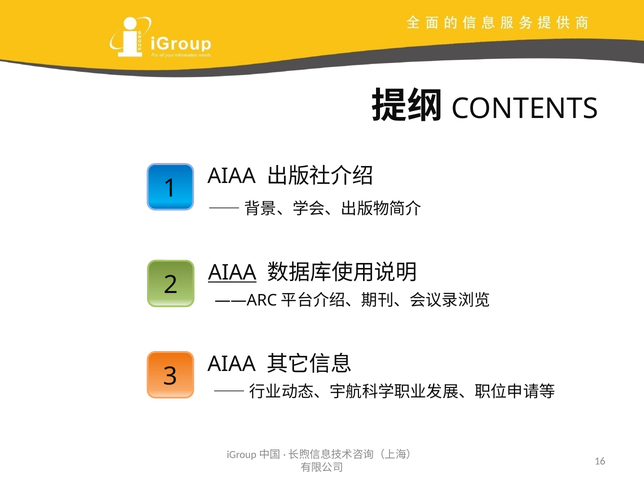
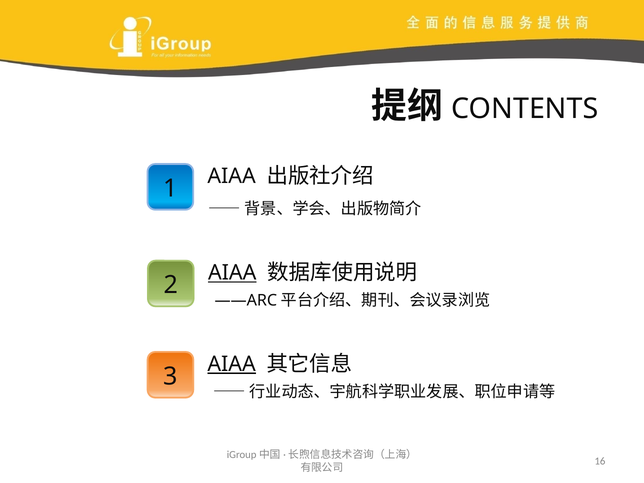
AIAA underline: none -> present (232, 364)
